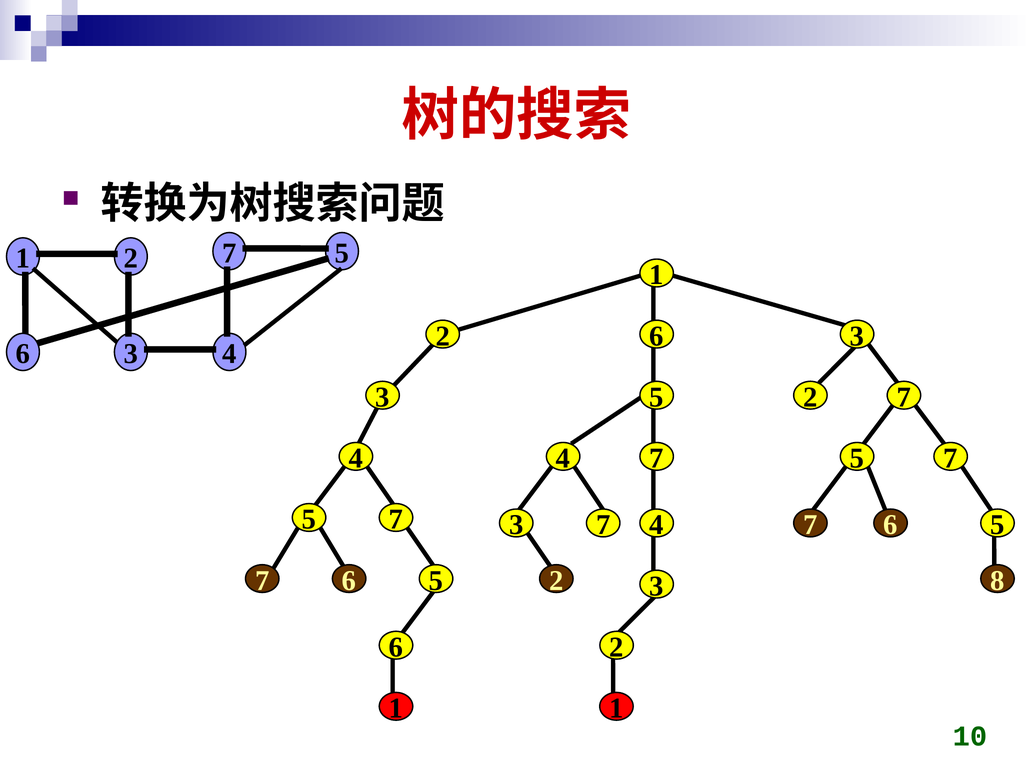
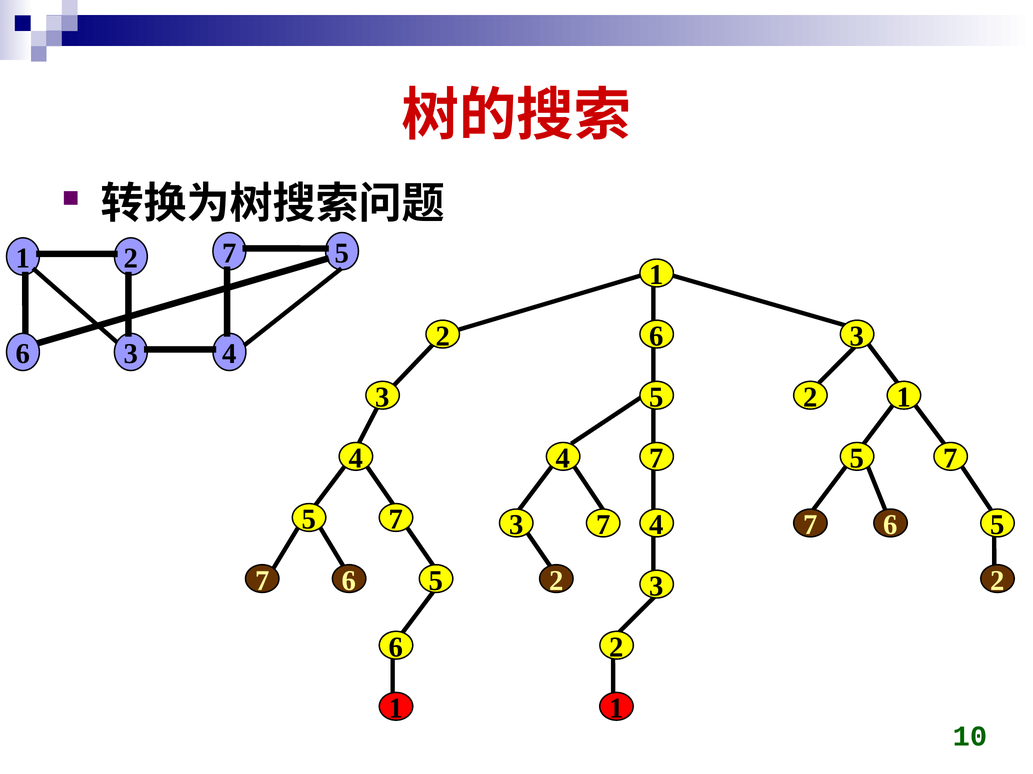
5 2 7: 7 -> 1 (904, 398)
8: 8 -> 2 (998, 581)
